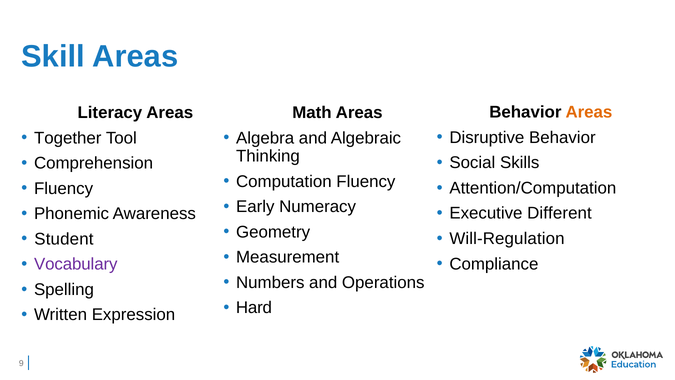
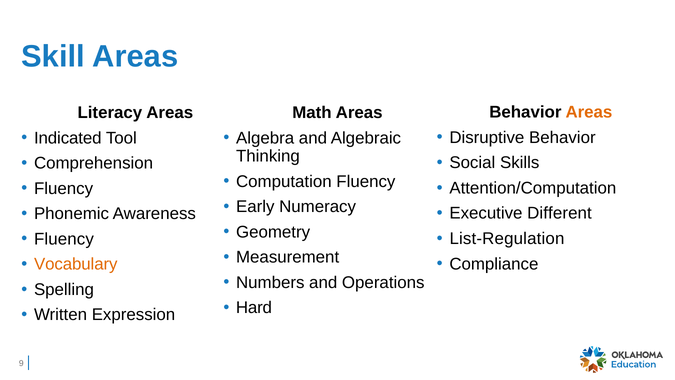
Together: Together -> Indicated (68, 138)
Will-Regulation: Will-Regulation -> List-Regulation (507, 238)
Student: Student -> Fluency (64, 239)
Vocabulary colour: purple -> orange (76, 264)
